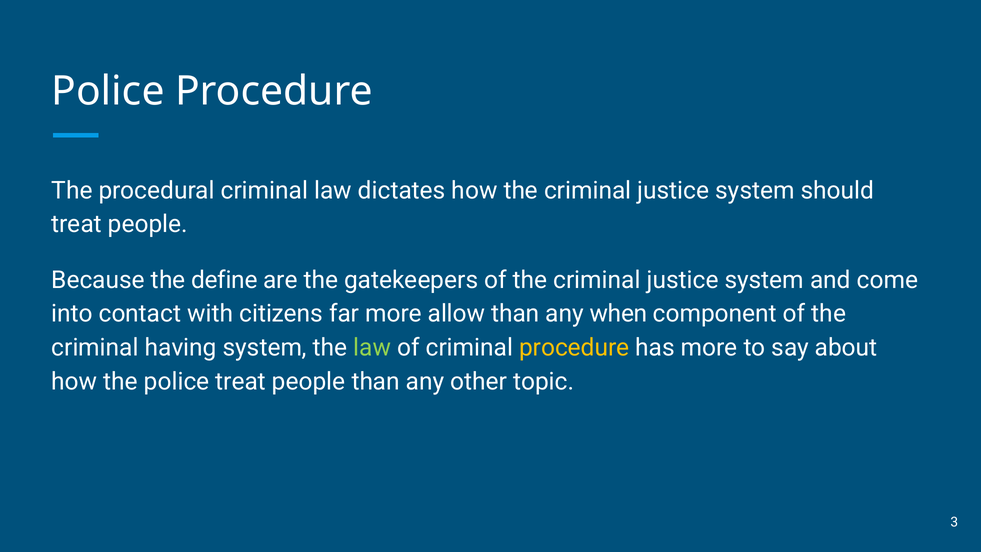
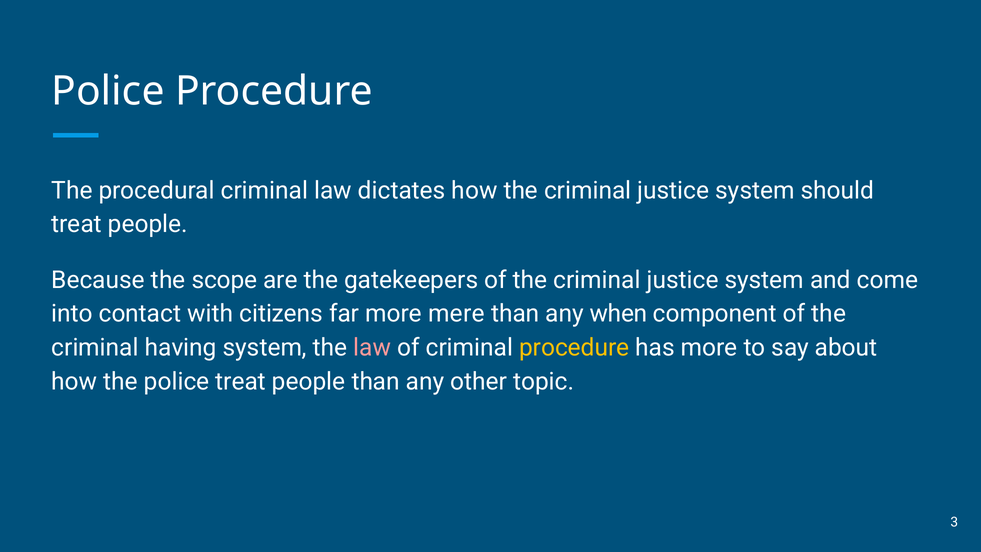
define: define -> scope (224, 280)
allow: allow -> mere (456, 314)
law colour: light green -> pink (372, 348)
